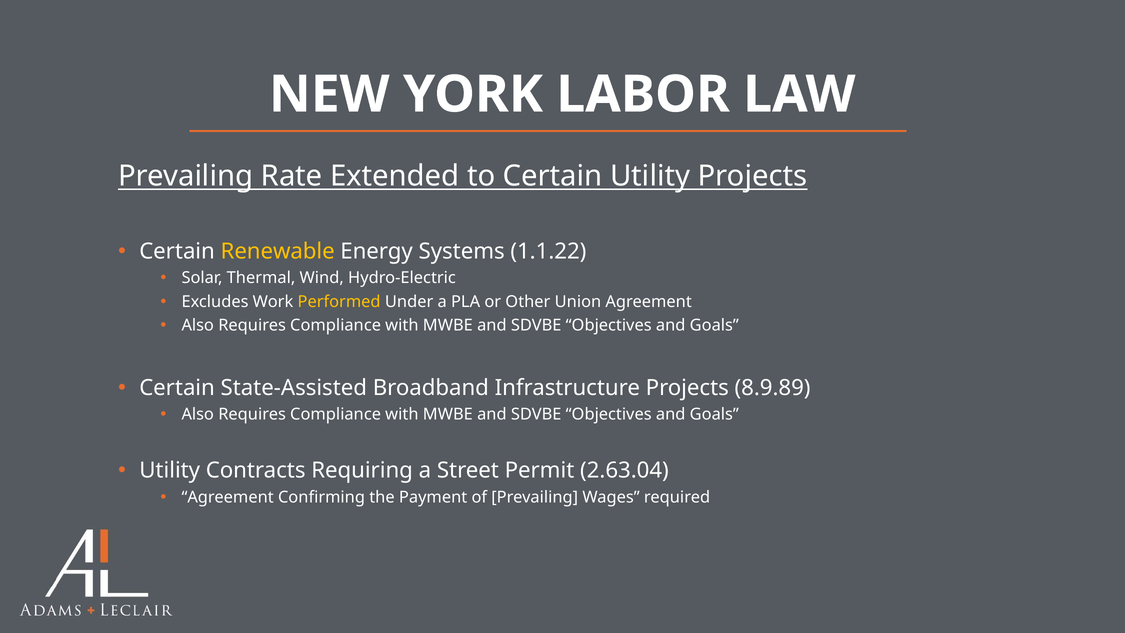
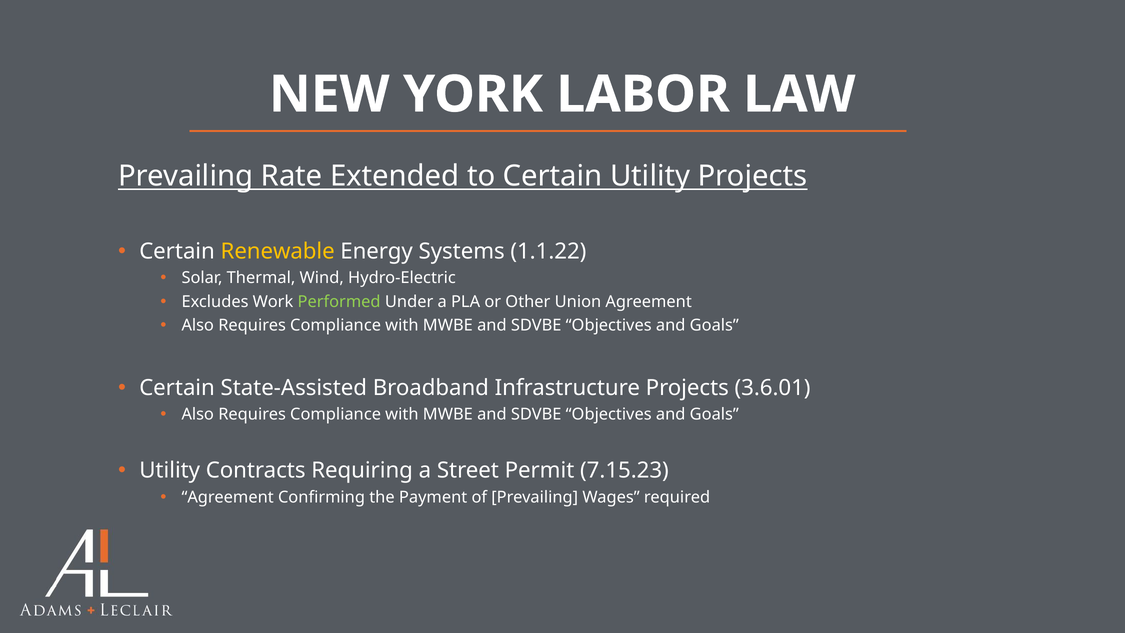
Performed colour: yellow -> light green (339, 302)
8.9.89: 8.9.89 -> 3.6.01 (773, 388)
2.63.04: 2.63.04 -> 7.15.23 (624, 470)
